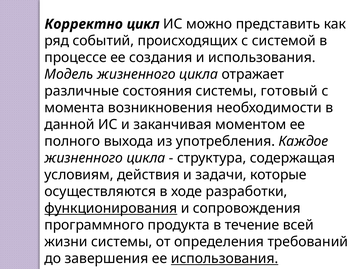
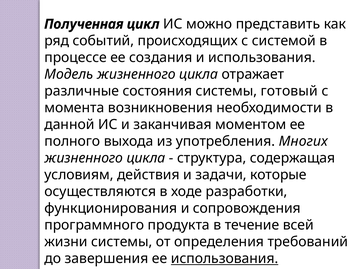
Корректно: Корректно -> Полученная (84, 24)
Каждое: Каждое -> Многих (303, 141)
функционирования underline: present -> none (111, 208)
